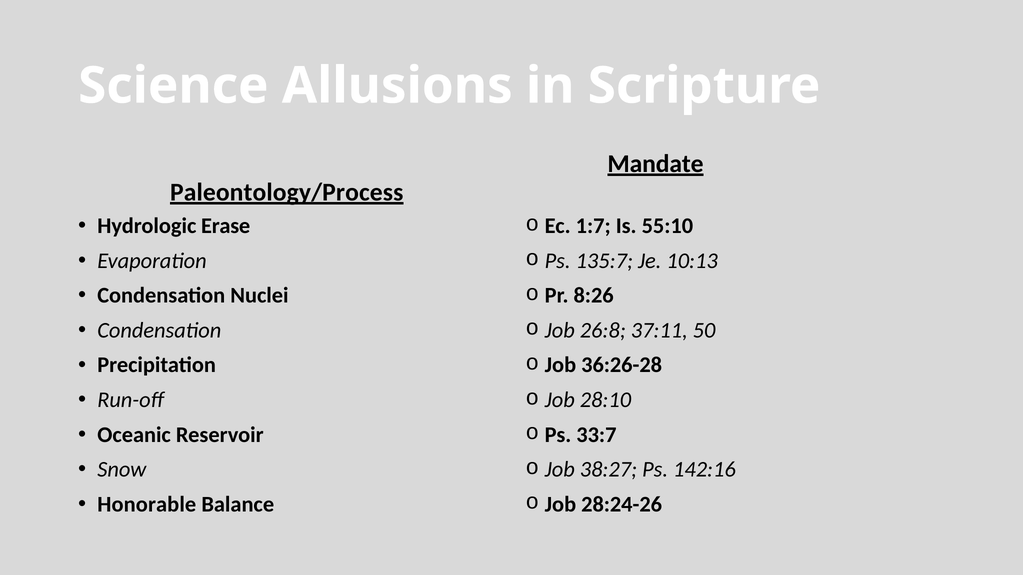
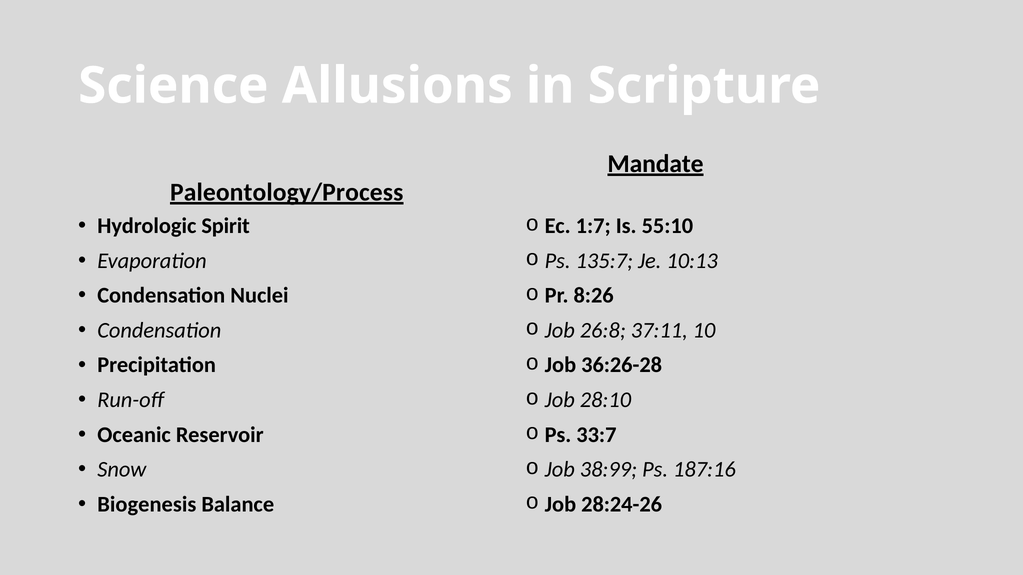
Erase: Erase -> Spirit (226, 226)
50: 50 -> 10 (704, 330)
38:27: 38:27 -> 38:99 (608, 470)
142:16: 142:16 -> 187:16 (704, 470)
Honorable: Honorable -> Biogenesis (147, 505)
